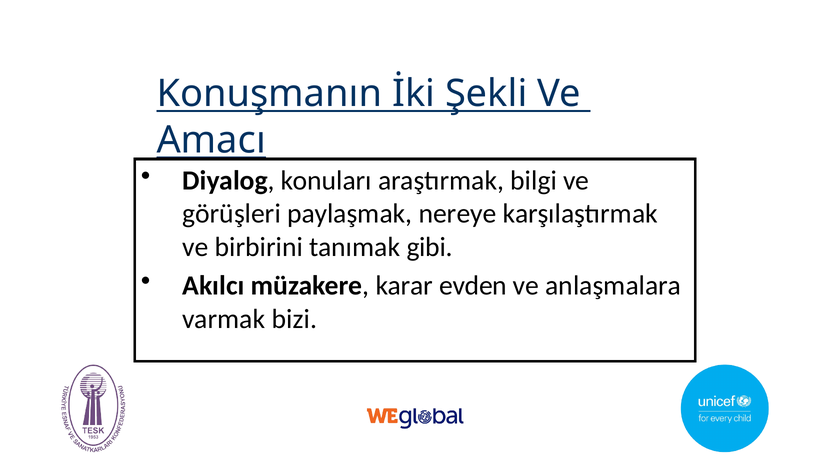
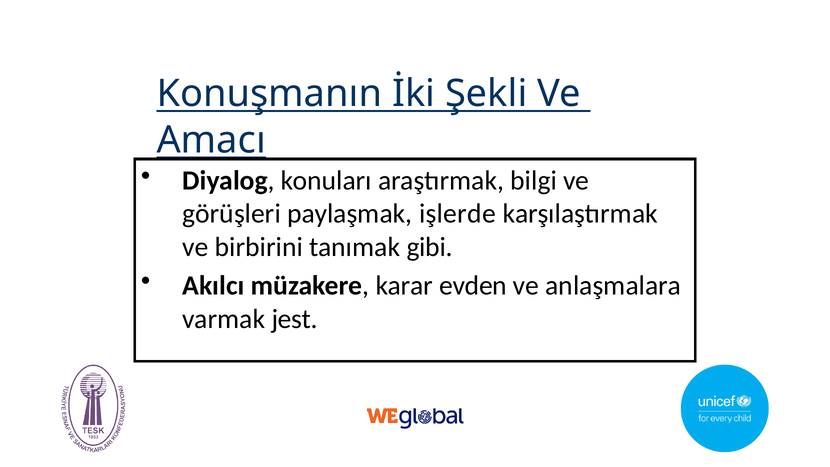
nereye: nereye -> işlerde (458, 214)
bizi: bizi -> jest (295, 319)
